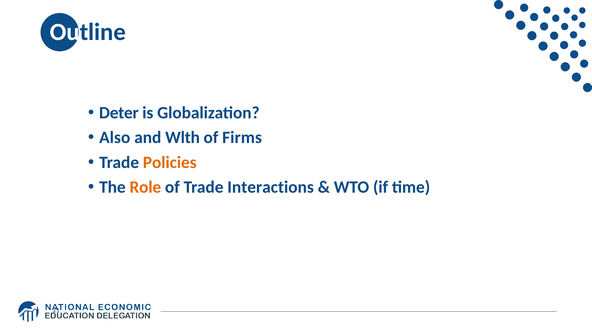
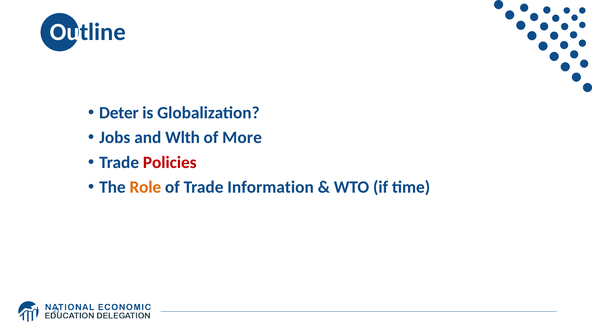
Also: Also -> Jobs (115, 138)
Firms: Firms -> More (242, 138)
Policies colour: orange -> red (170, 162)
Interactions: Interactions -> Information (271, 187)
